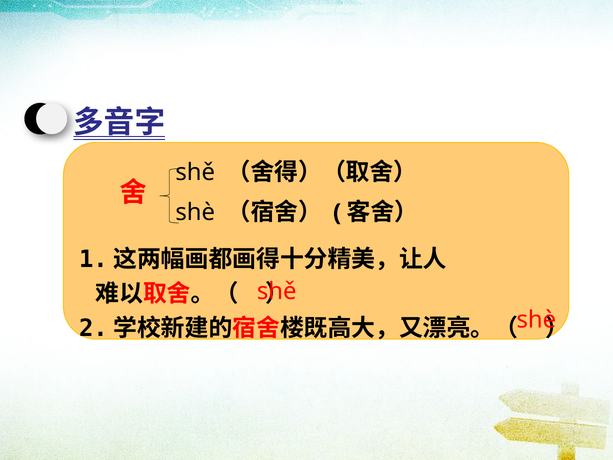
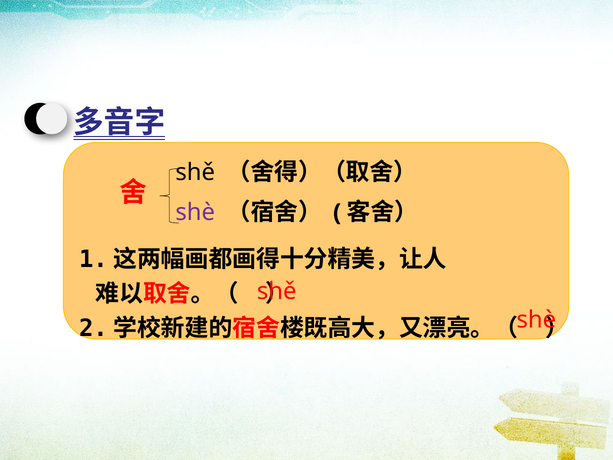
shè colour: black -> purple (195, 212)
